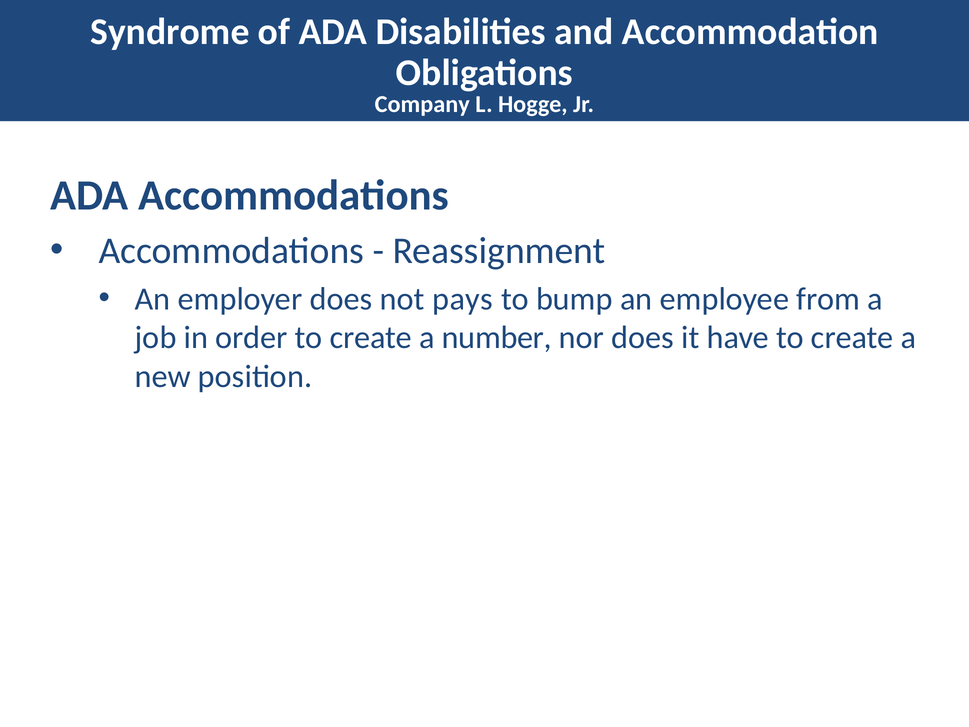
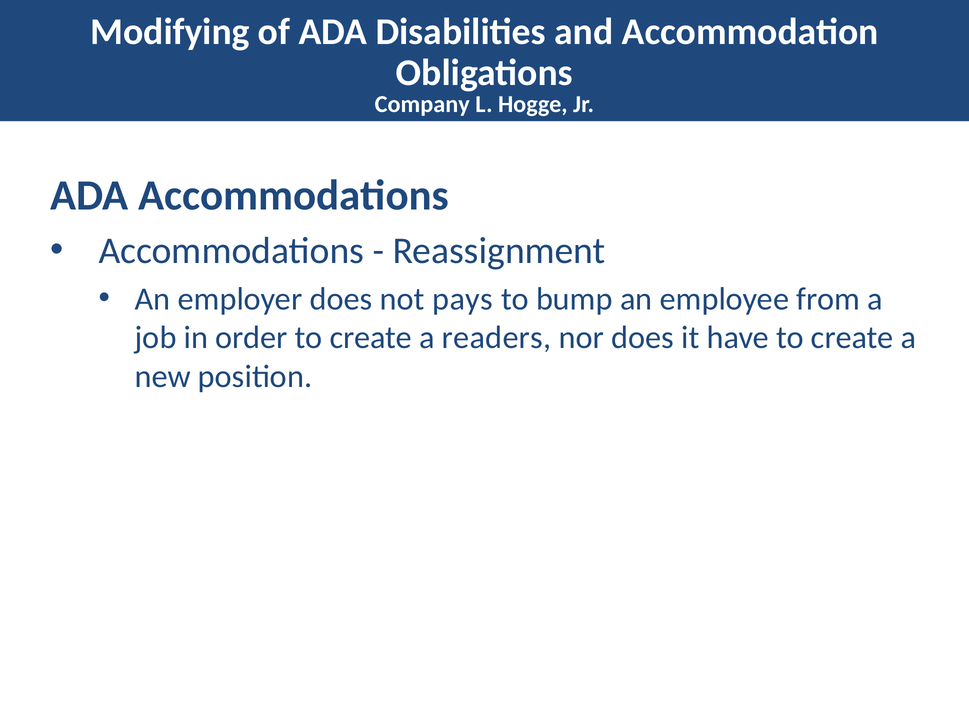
Syndrome: Syndrome -> Modifying (170, 32)
number: number -> readers (497, 338)
